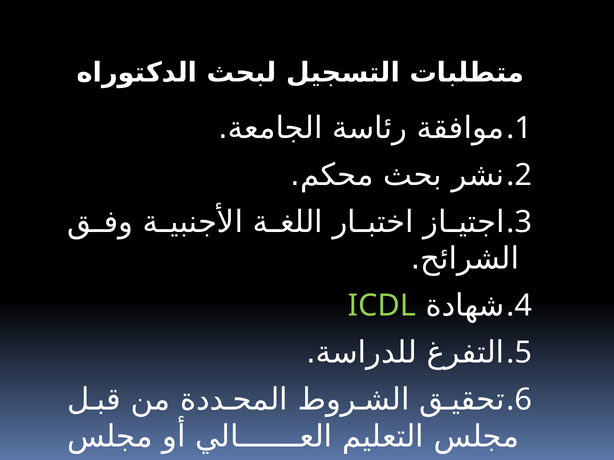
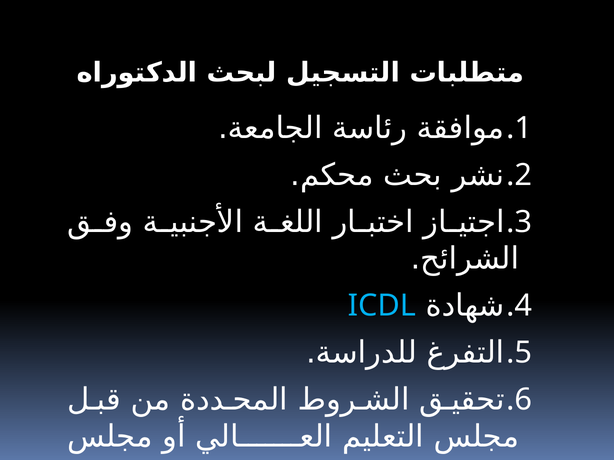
ICDL colour: light green -> light blue (382, 306)
